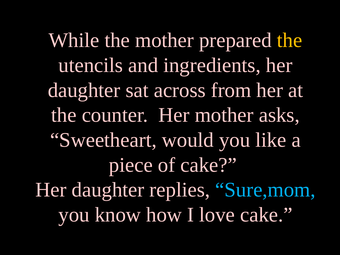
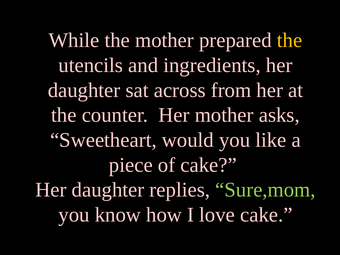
Sure,mom colour: light blue -> light green (265, 190)
